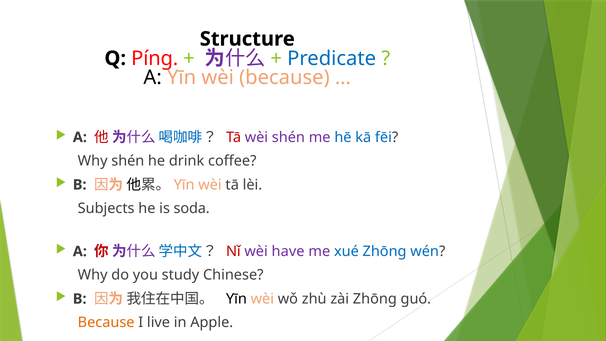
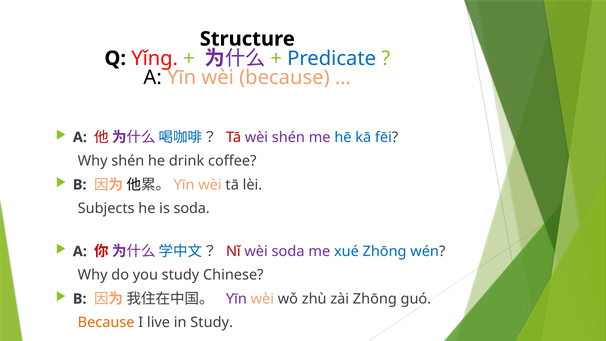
Píng: Píng -> Yǐng (155, 58)
wèi have: have -> soda (288, 251)
Yīn colour: black -> purple (236, 299)
in Apple: Apple -> Study (212, 323)
